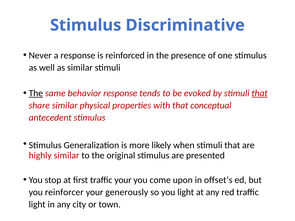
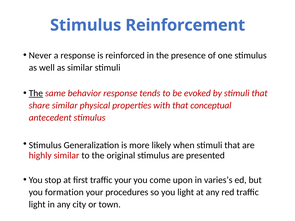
Discriminative: Discriminative -> Reinforcement (185, 25)
that underline: present -> none (260, 93)
offset’s: offset’s -> varies’s (218, 180)
reinforcer: reinforcer -> formation (64, 192)
generously: generously -> procedures (127, 192)
